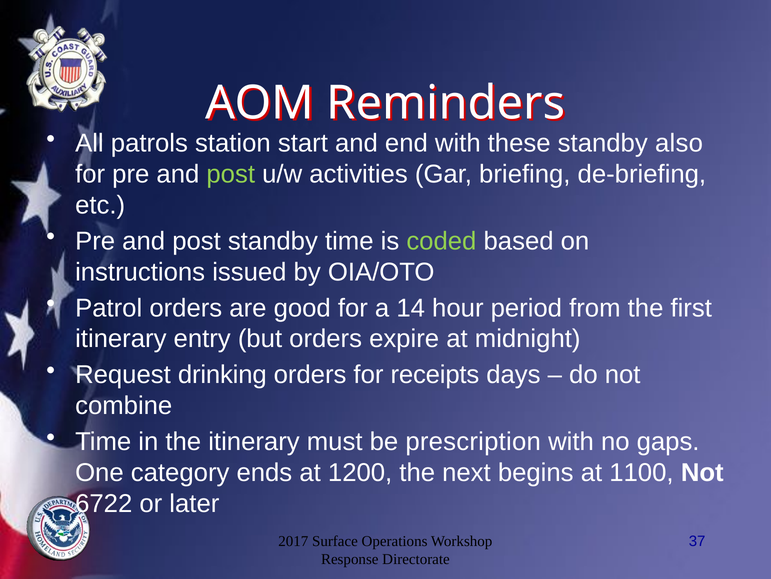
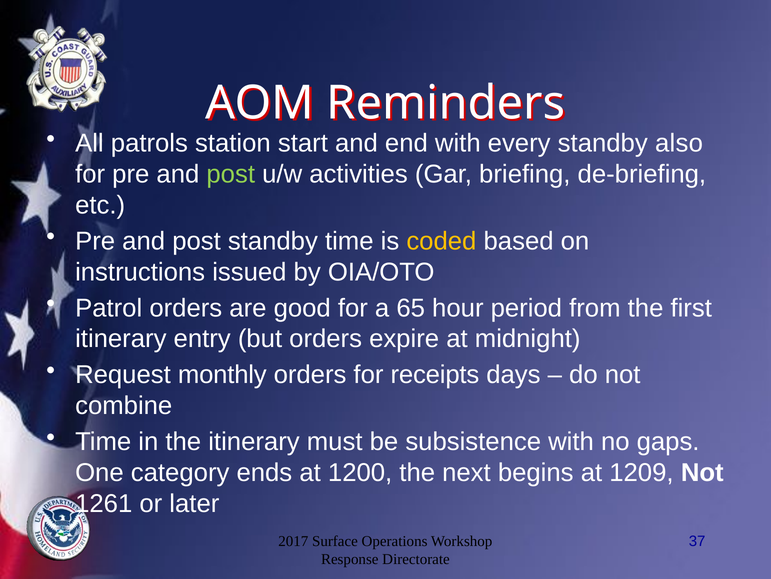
these: these -> every (519, 143)
coded colour: light green -> yellow (441, 241)
14: 14 -> 65 (411, 308)
drinking: drinking -> monthly (222, 374)
prescription: prescription -> subsistence (473, 441)
1100: 1100 -> 1209 (641, 472)
6722: 6722 -> 1261 (104, 503)
